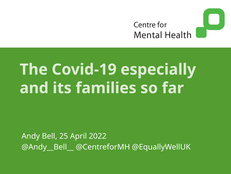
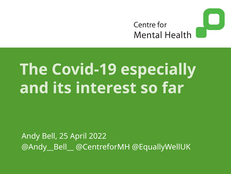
families: families -> interest (106, 88)
